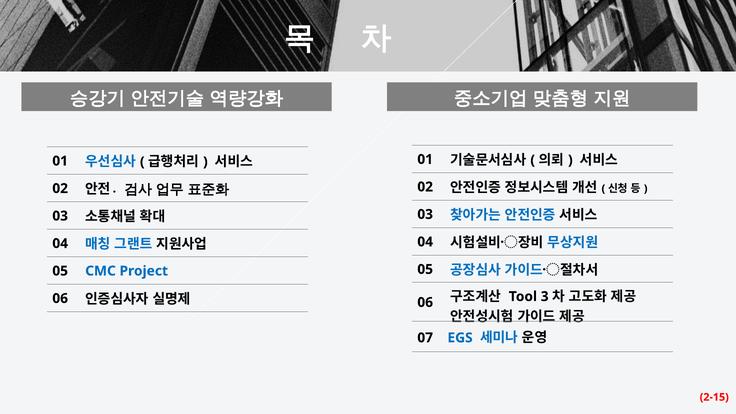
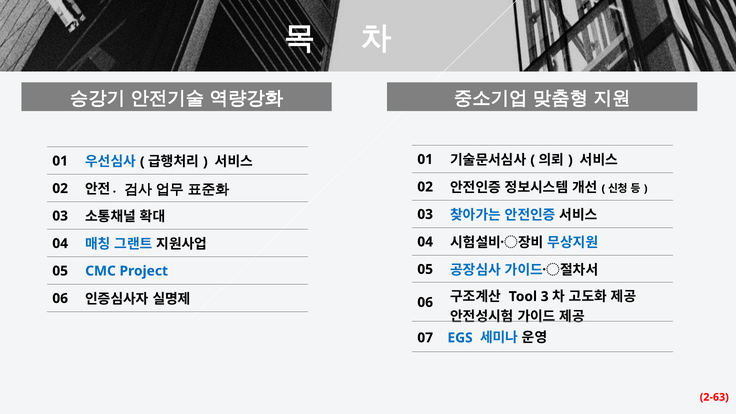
2-15: 2-15 -> 2-63 (714, 397)
